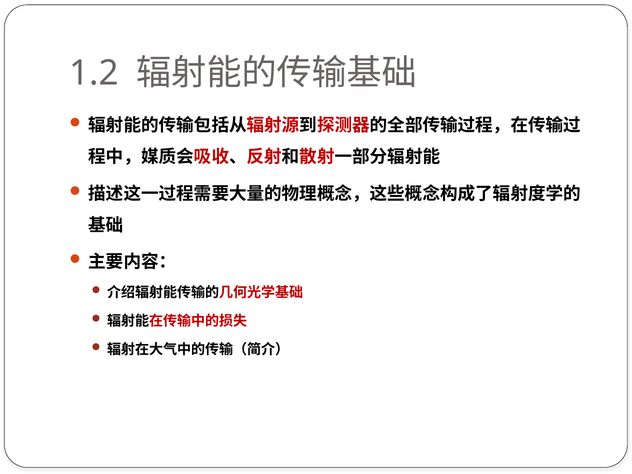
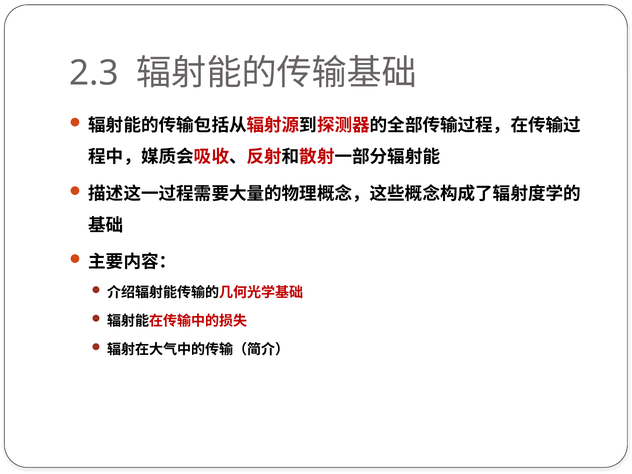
1.2: 1.2 -> 2.3 (94, 73)
